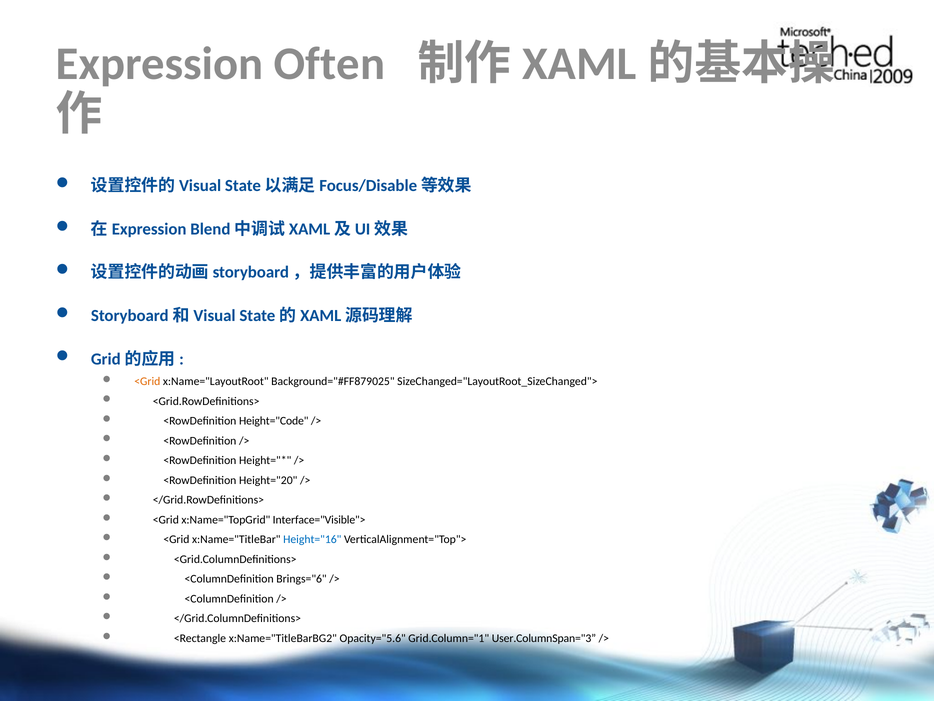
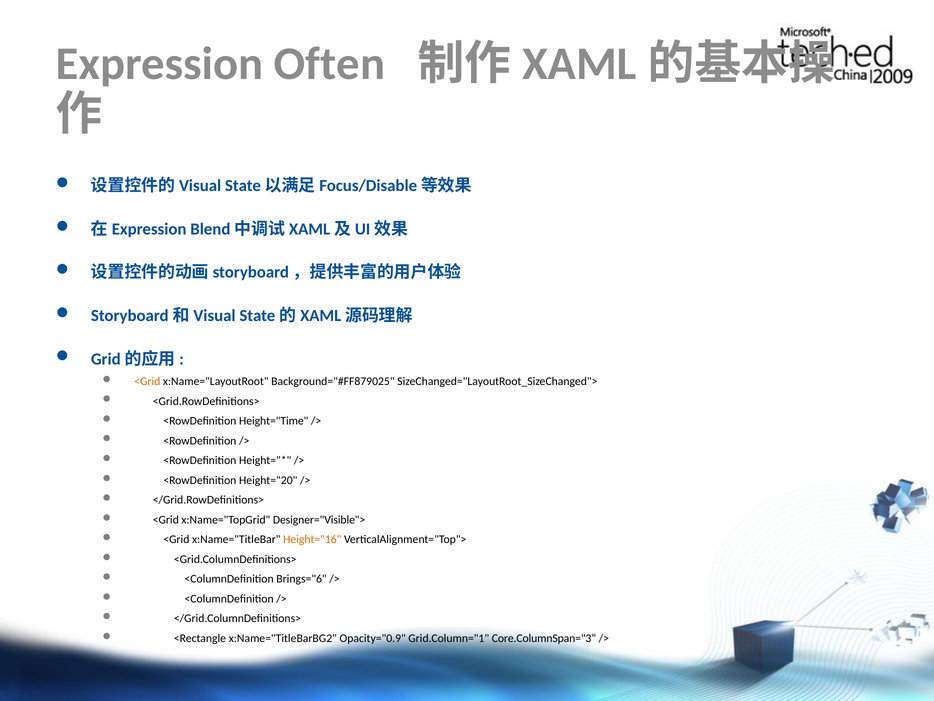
Height="Code: Height="Code -> Height="Time (274, 421)
Interface="Visible">: Interface="Visible"> -> Designer="Visible"> (319, 519)
Height="16 colour: blue -> orange (312, 539)
Opacity="5.6: Opacity="5.6 -> Opacity="0.9 (373, 638)
User.ColumnSpan="3: User.ColumnSpan="3 -> Core.ColumnSpan="3 (544, 638)
